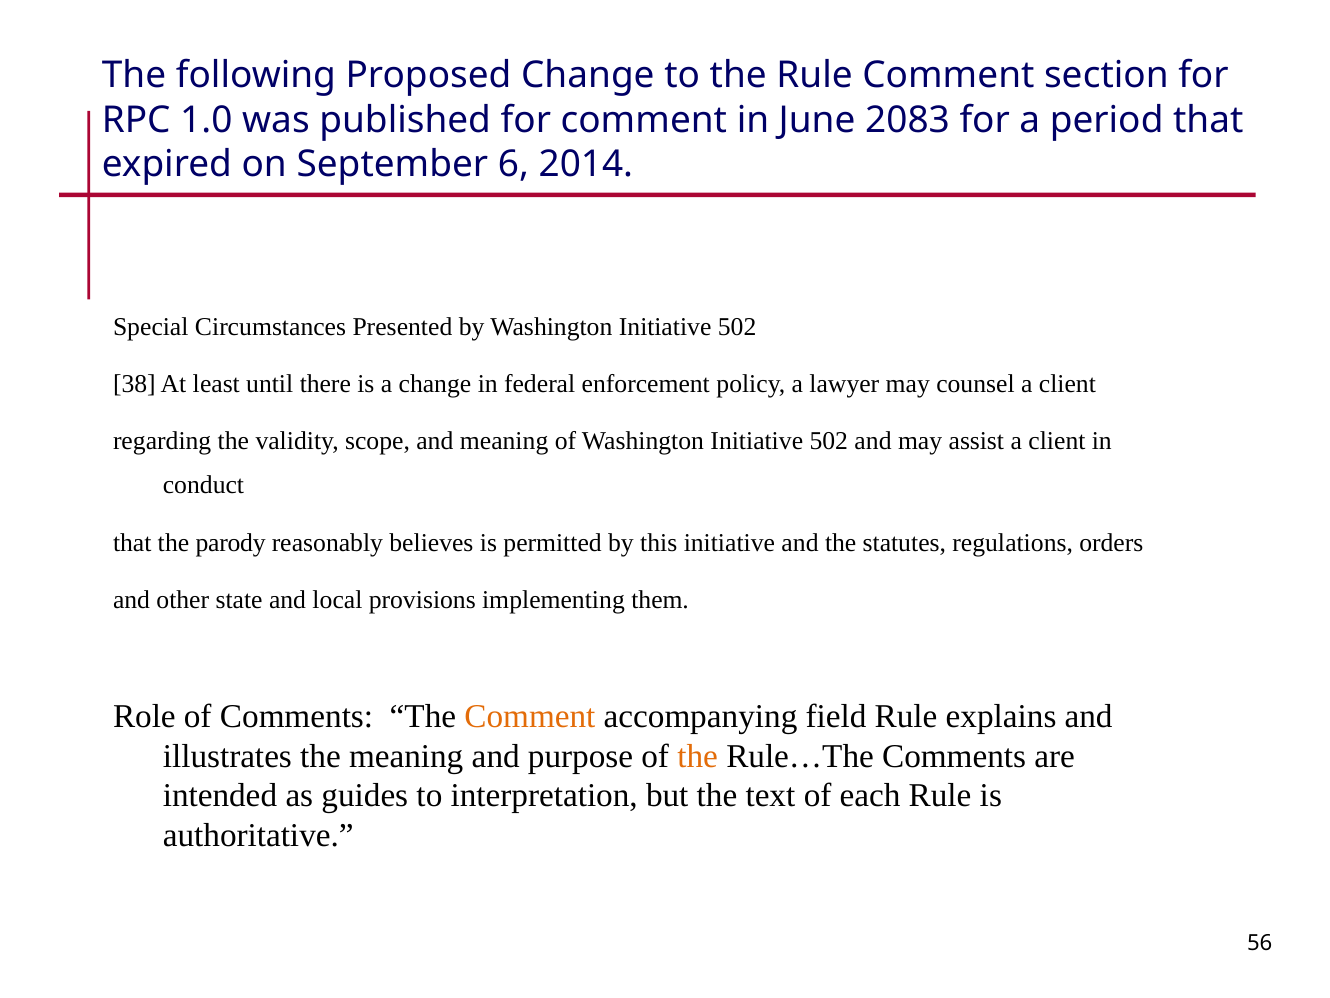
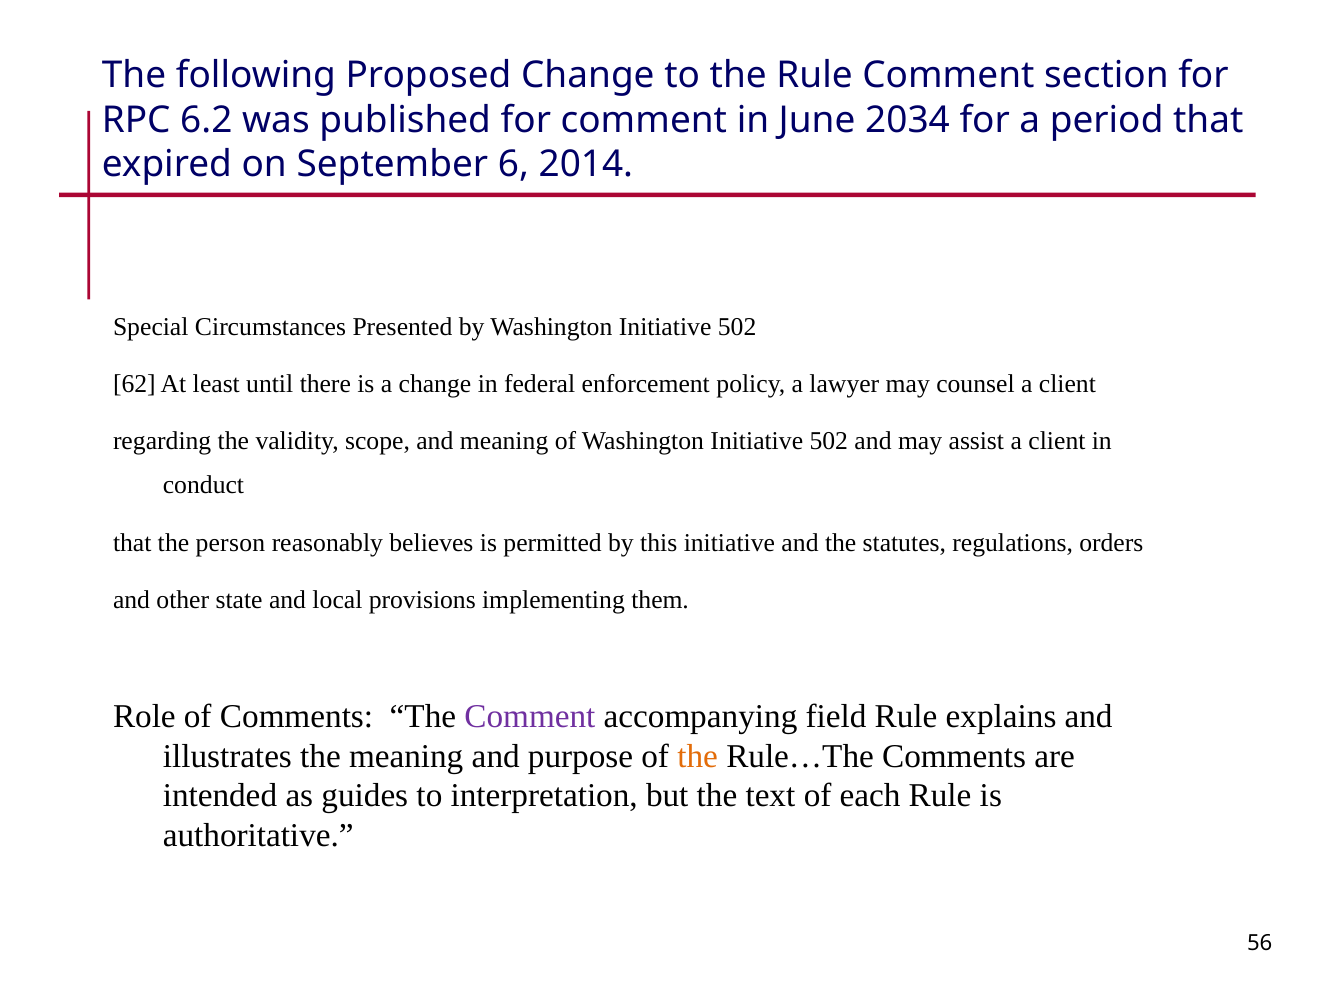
1.0: 1.0 -> 6.2 (206, 120)
2083: 2083 -> 2034 (908, 120)
38: 38 -> 62 (134, 384)
parody: parody -> person (230, 542)
Comment colour: orange -> purple (530, 716)
